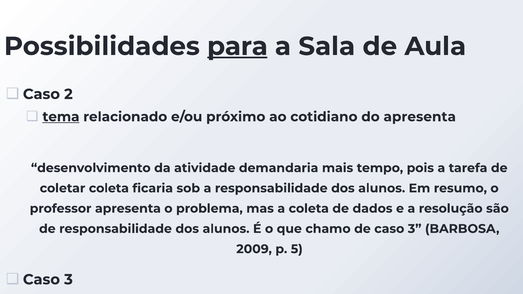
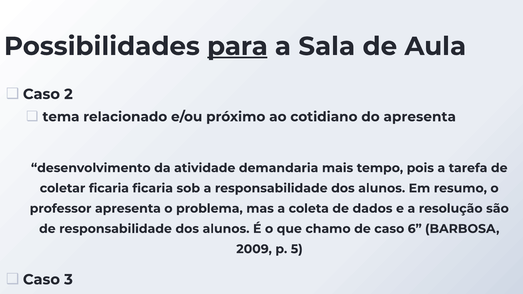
tema underline: present -> none (61, 117)
coletar coleta: coleta -> ficaria (109, 188)
de caso 3: 3 -> 6 (415, 229)
